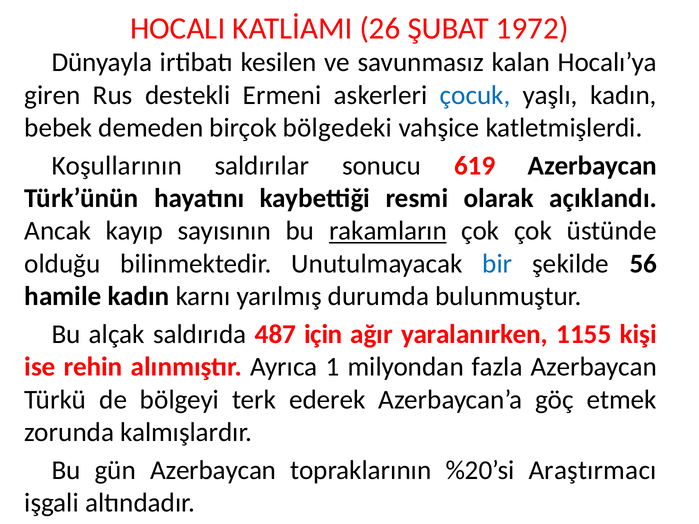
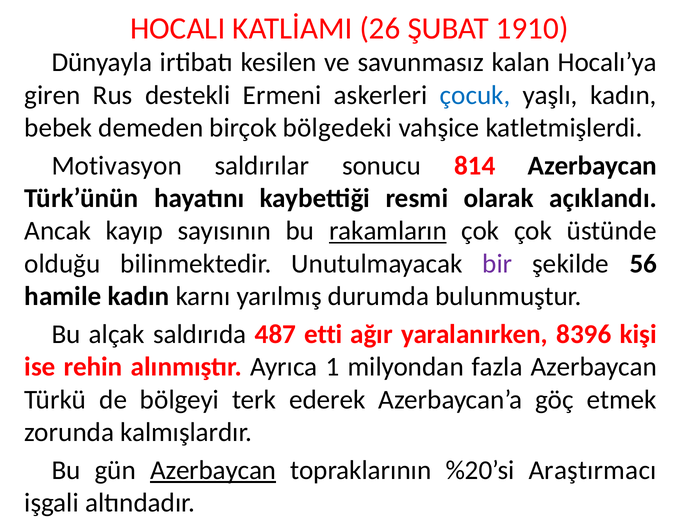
1972: 1972 -> 1910 (532, 28)
Koşullarının: Koşullarının -> Motivasyon (117, 166)
619: 619 -> 814 (475, 166)
bir colour: blue -> purple (497, 264)
için: için -> etti (323, 335)
1155: 1155 -> 8396 (584, 335)
Azerbaycan underline: none -> present (213, 471)
